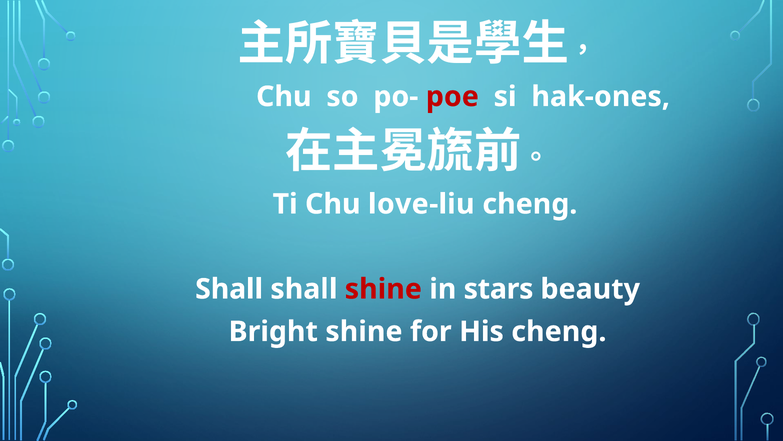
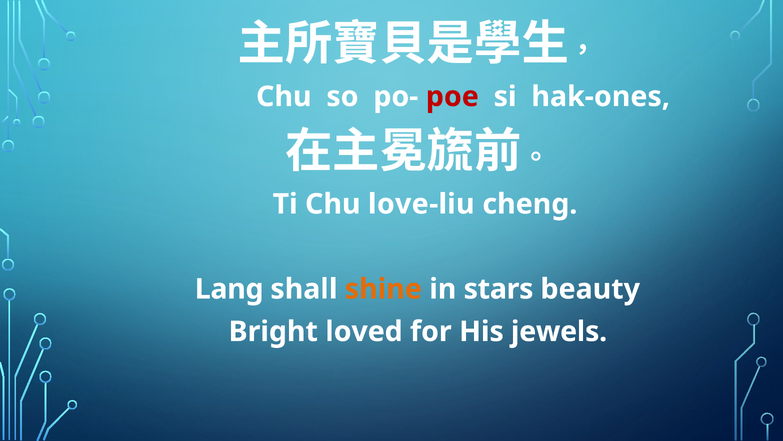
Shall: Shall -> Lang (229, 289)
shine colour: red -> orange (383, 289)
Bright shine: shine -> loved (364, 331)
His cheng: cheng -> jewels (559, 331)
